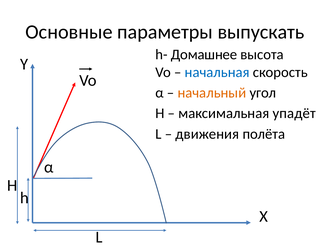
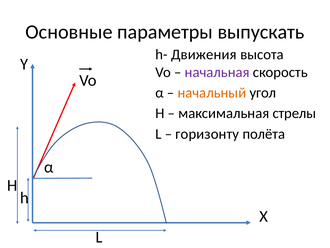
Домашнее: Домашнее -> Движения (204, 54)
начальная colour: blue -> purple (217, 72)
упадёт: упадёт -> стрелы (294, 113)
движения: движения -> горизонту (207, 134)
